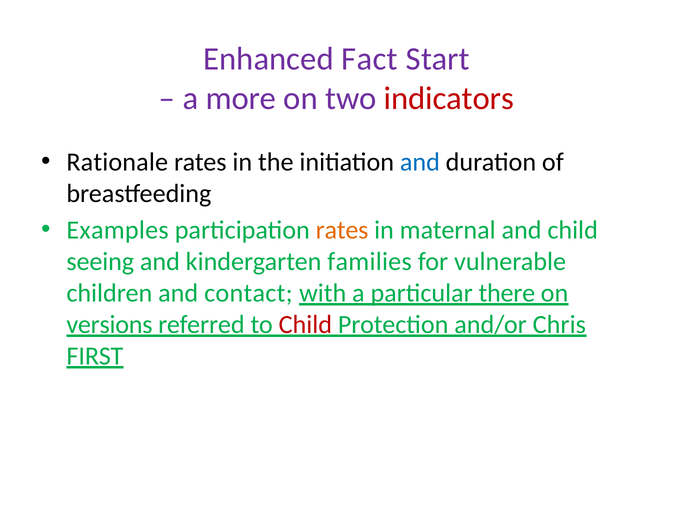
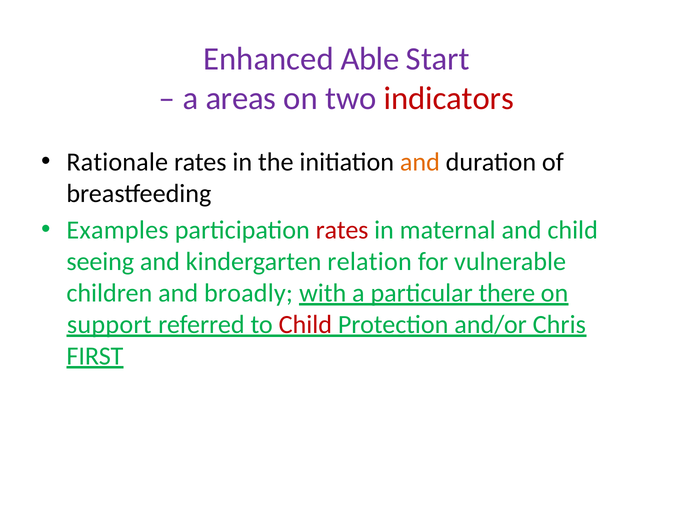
Fact: Fact -> Able (370, 59)
more: more -> areas (241, 98)
and colour: blue -> orange (420, 162)
rates colour: orange -> red (342, 230)
families: families -> relation (370, 262)
contact: contact -> broadly (248, 293)
versions: versions -> support (109, 324)
